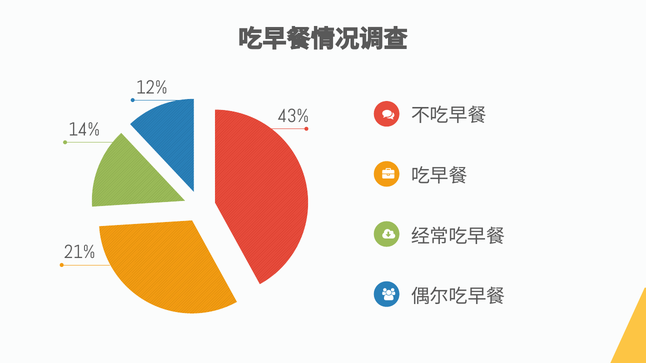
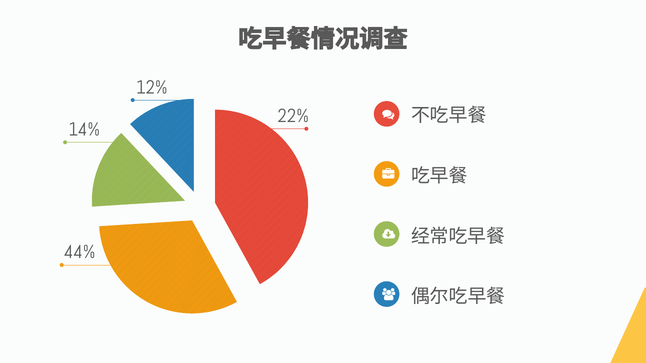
43%: 43% -> 22% (293, 116)
21%: 21% -> 44% (80, 253)
